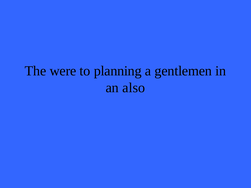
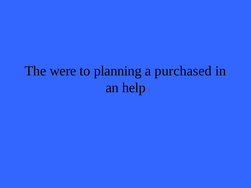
gentlemen: gentlemen -> purchased (183, 71)
also: also -> help (134, 88)
